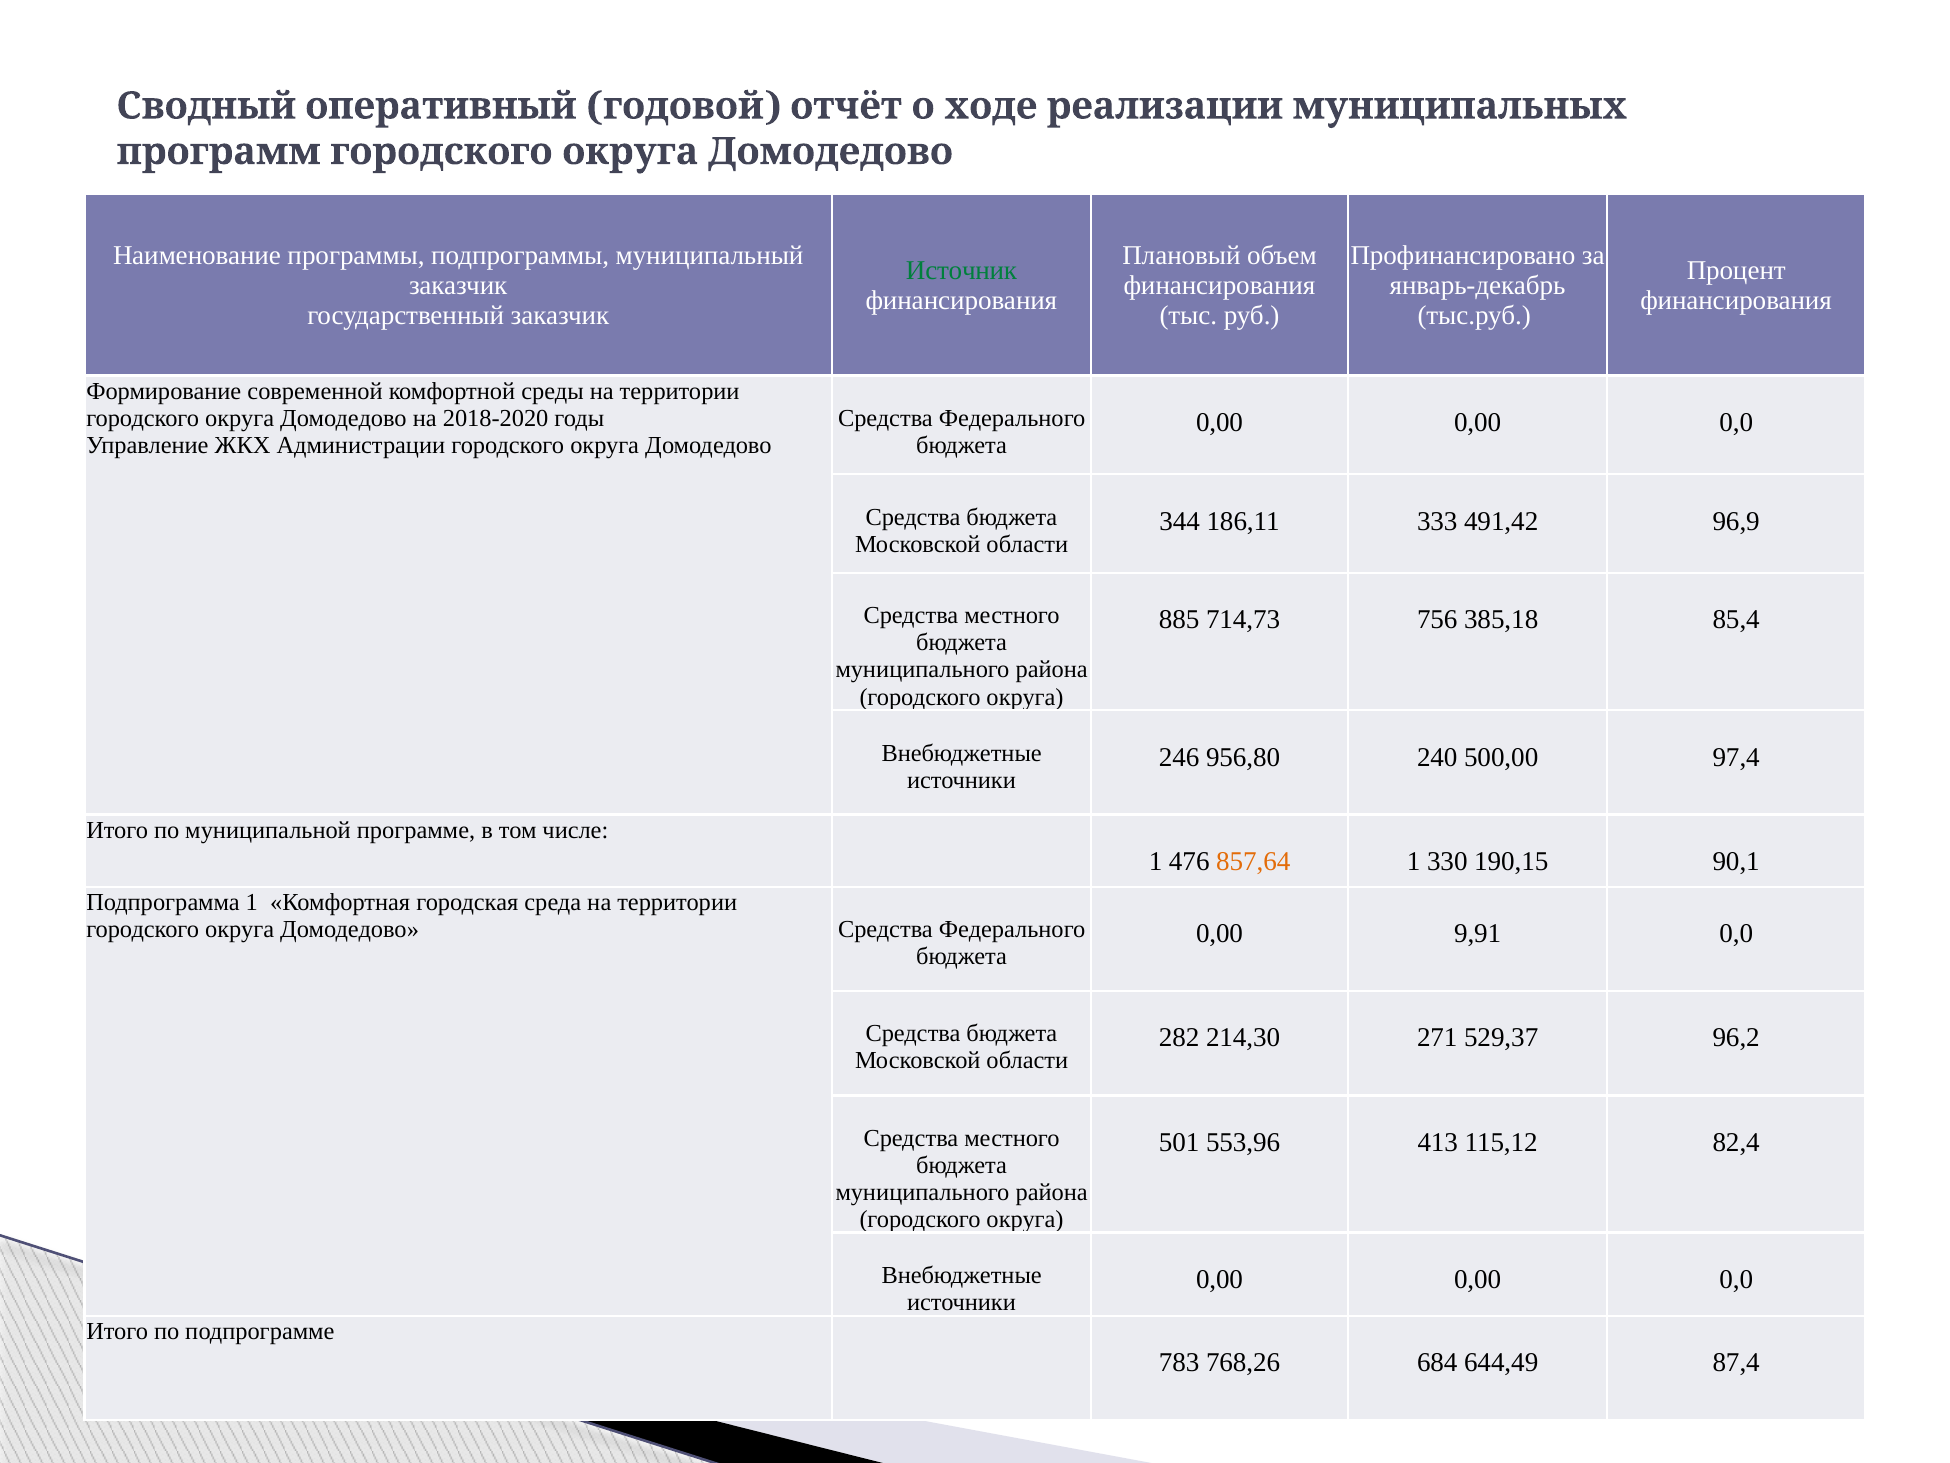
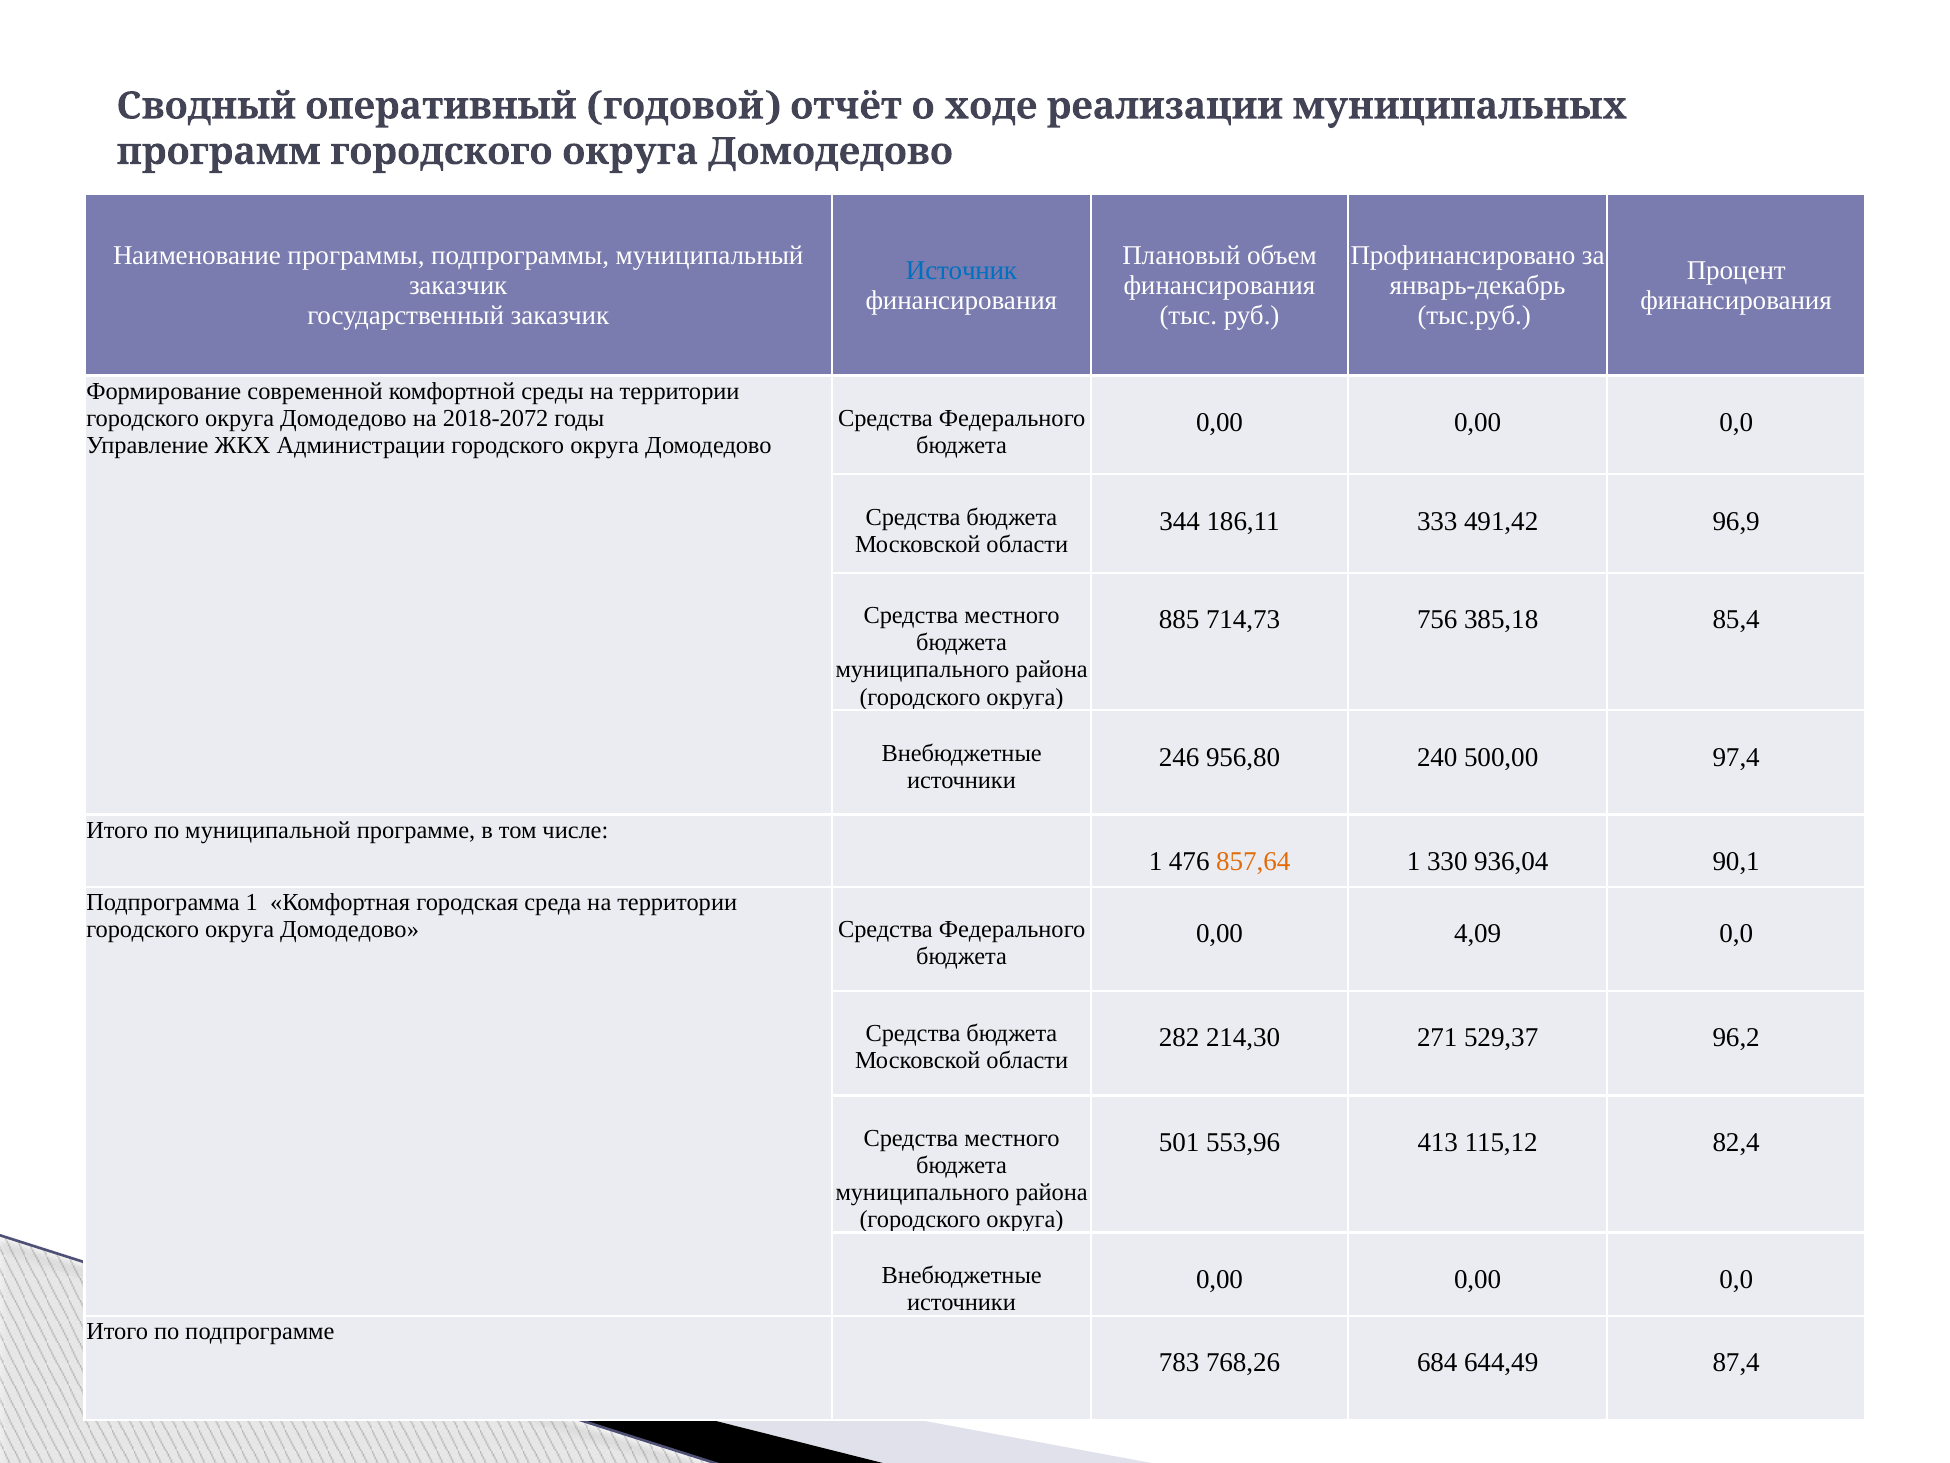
Источник colour: green -> blue (961, 271)
2018-2020: 2018-2020 -> 2018-2072 (496, 418)
190,15: 190,15 -> 936,04 (1511, 861)
9,91: 9,91 -> 4,09 (1478, 933)
